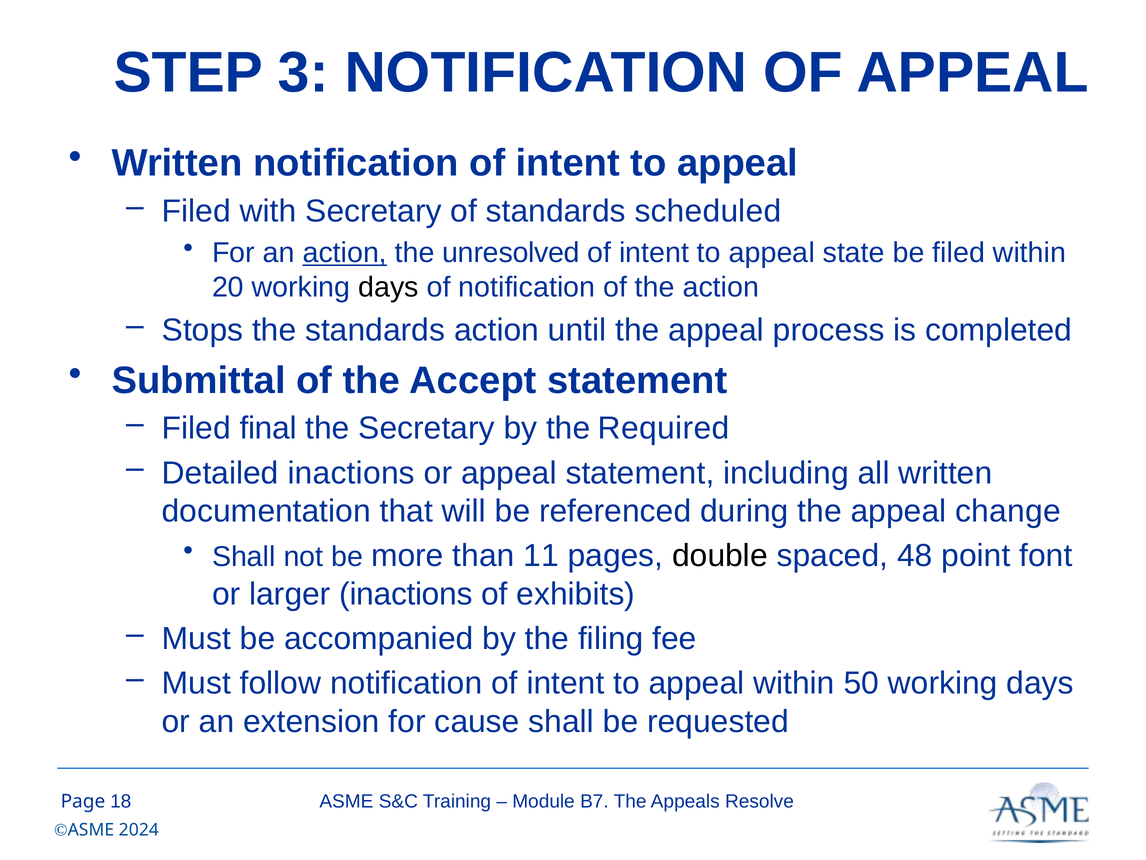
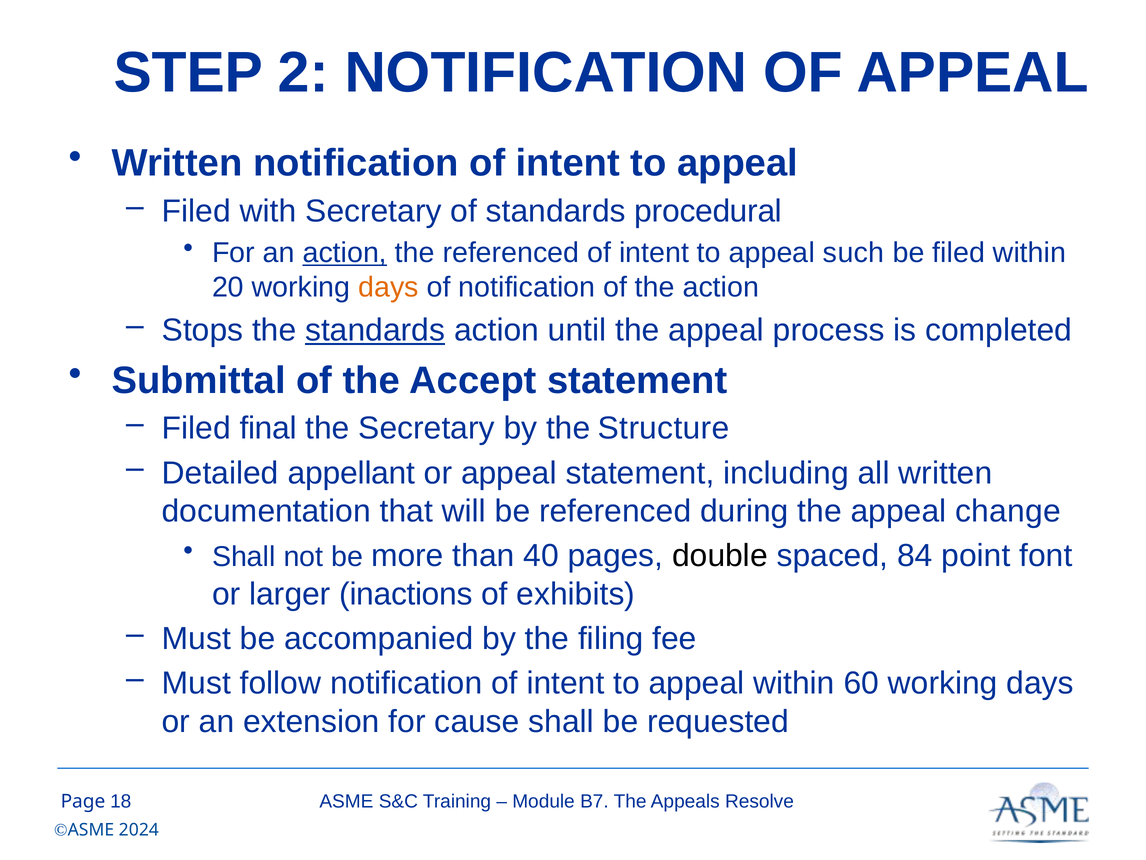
3: 3 -> 2 (303, 73)
scheduled: scheduled -> procedural (708, 211)
the unresolved: unresolved -> referenced (511, 253)
state: state -> such (854, 253)
days colour: black -> orange (389, 287)
standards underline: none -> present (375, 330)
Required: Required -> Structure (664, 428)
Detailed inactions: inactions -> appellant (351, 473)
11: 11 -> 40 (541, 556)
48: 48 -> 84 (915, 556)
50: 50 -> 60 (861, 683)
